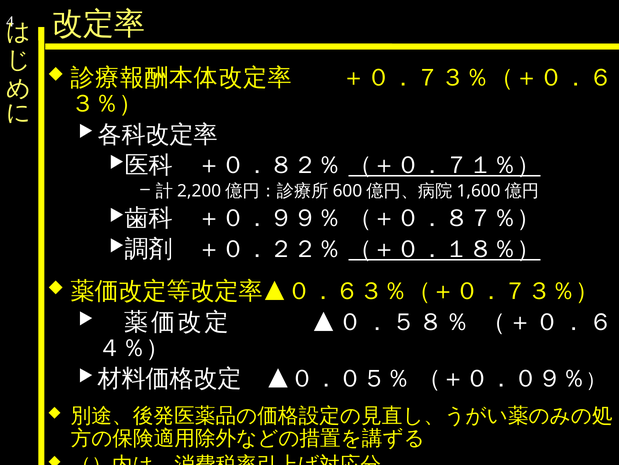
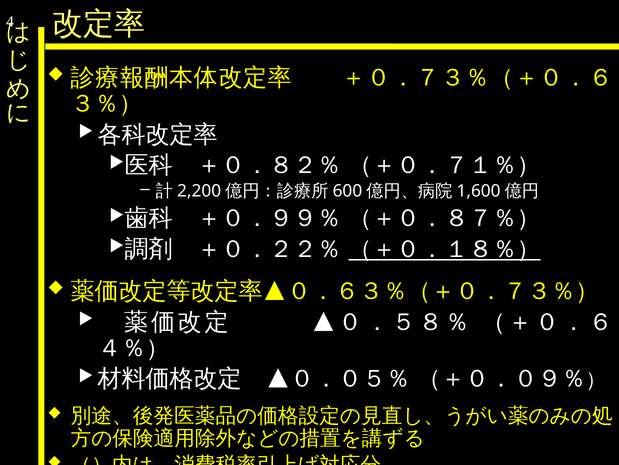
（＋０．７１％） underline: present -> none (445, 165)
